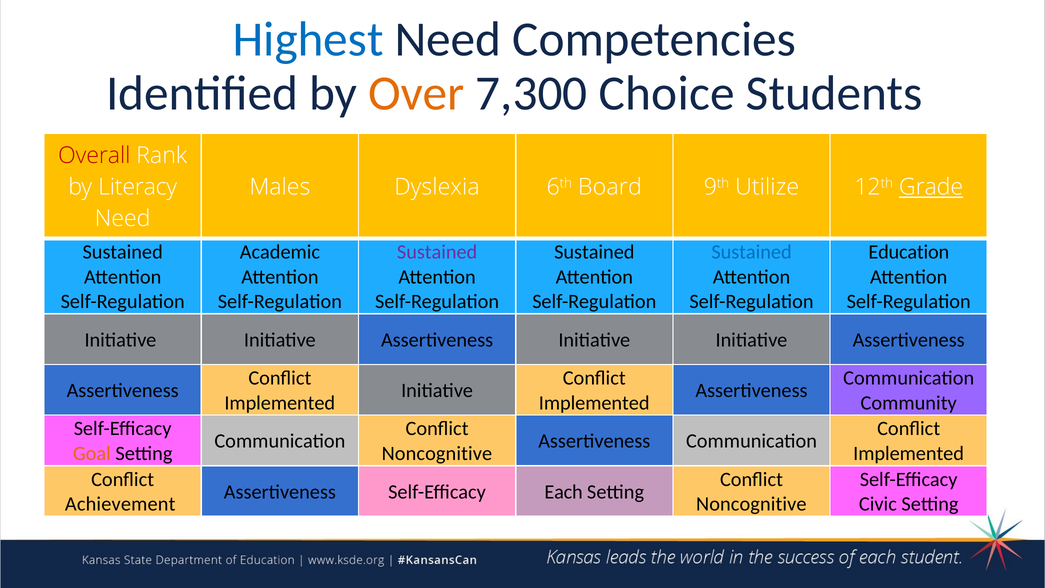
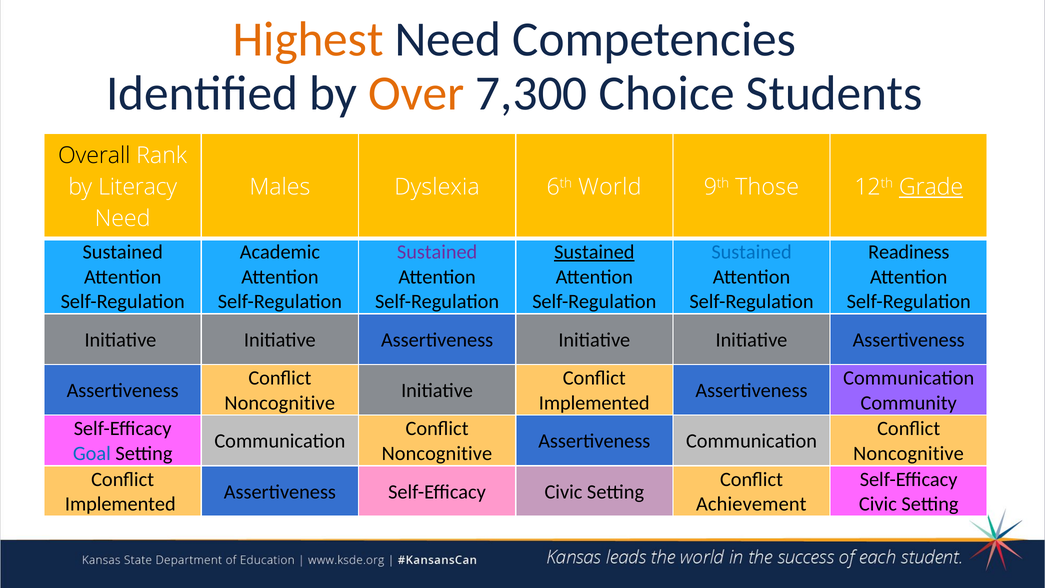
Highest colour: blue -> orange (308, 39)
Overall colour: red -> black (94, 156)
Board: Board -> World (610, 187)
Utilize: Utilize -> Those (767, 187)
Sustained underline: none -> present (594, 252)
Education: Education -> Readiness (909, 252)
Implemented: Implemented -> Noncognitive (280, 403)
Goal colour: orange -> blue (92, 453)
Implemented: Implemented -> Noncognitive (909, 453)
Assertiveness Self-Efficacy Each: Each -> Civic (563, 492)
Achievement: Achievement -> Implemented (120, 504)
Noncognitive: Noncognitive -> Achievement (751, 504)
